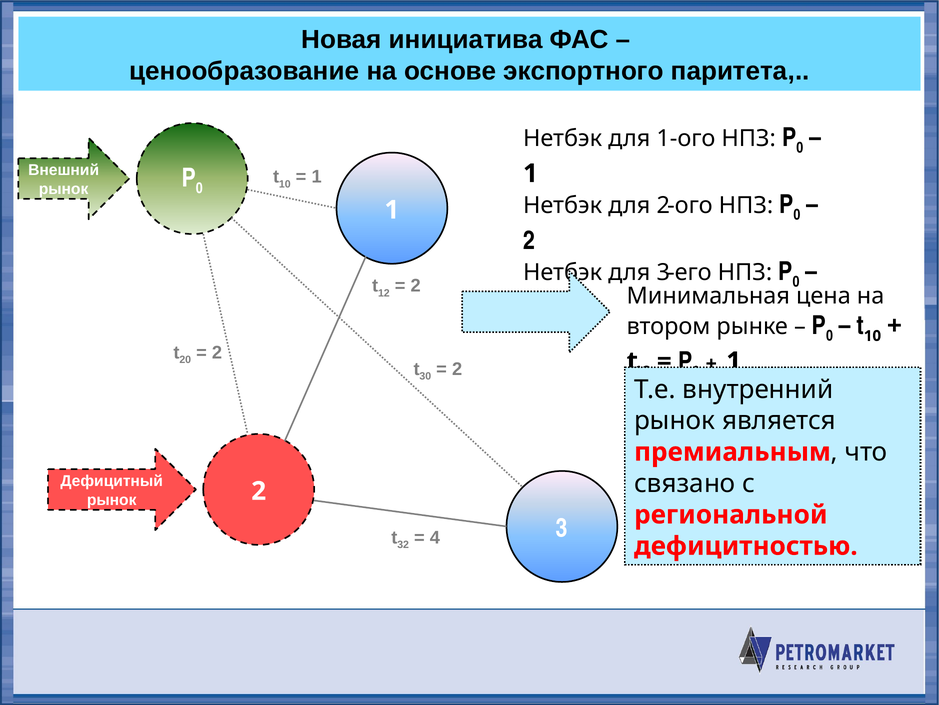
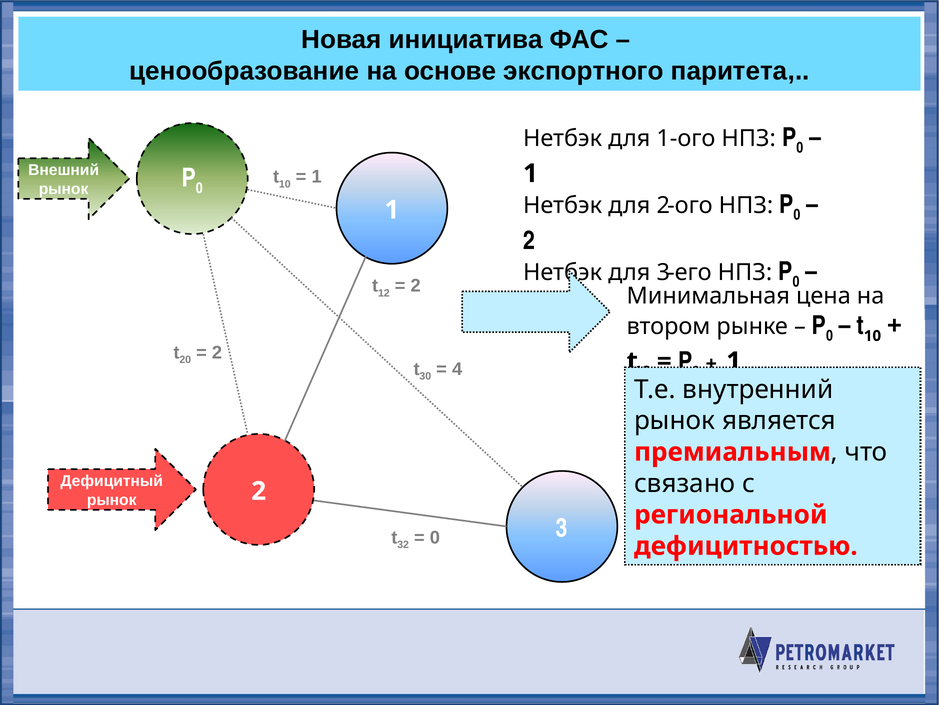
2: 2 -> 4 (457, 369)
4: 4 -> 0 (435, 537)
